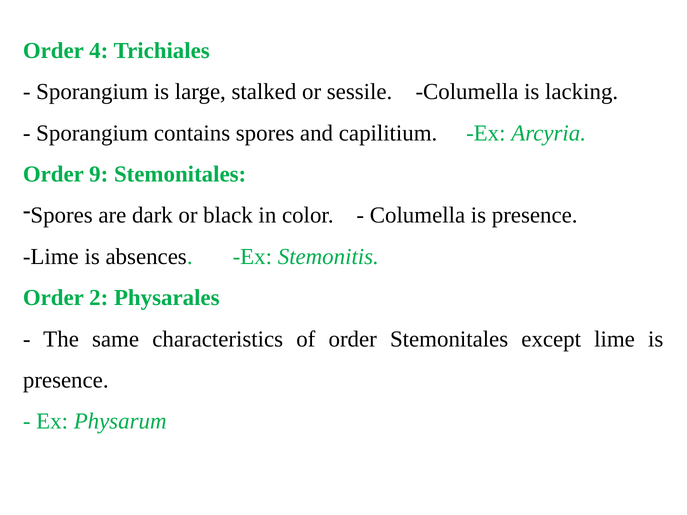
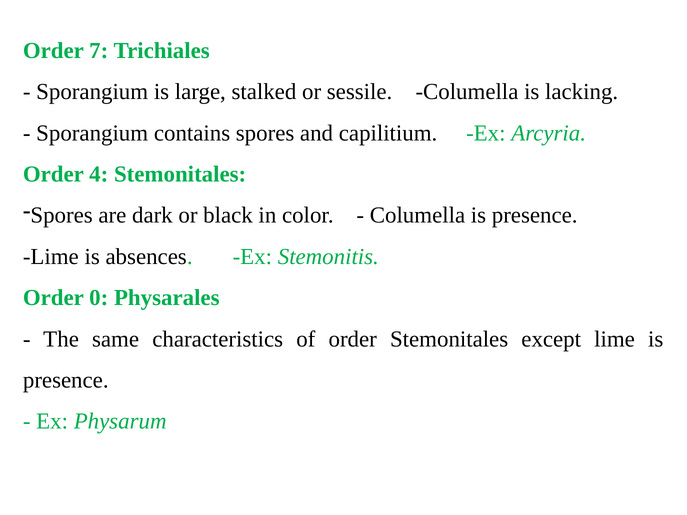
4: 4 -> 7 (99, 51)
9: 9 -> 4 (99, 174)
2: 2 -> 0 (99, 298)
